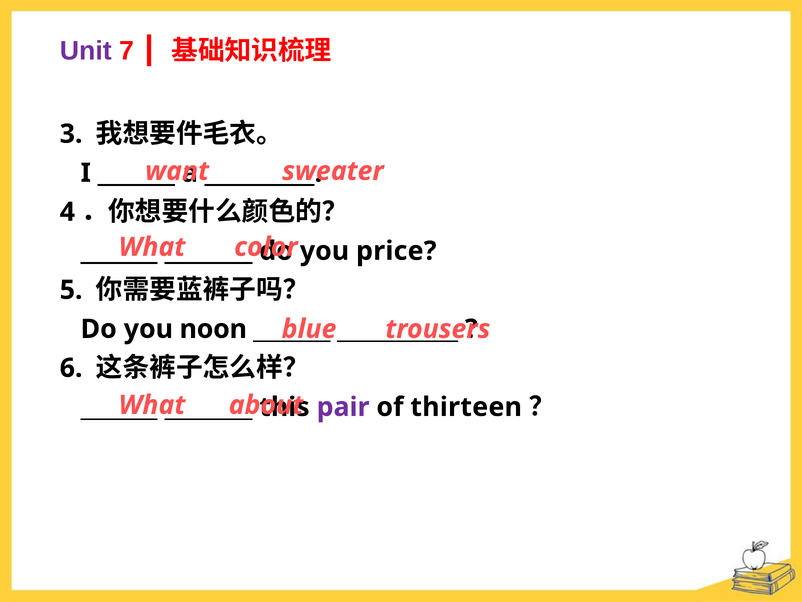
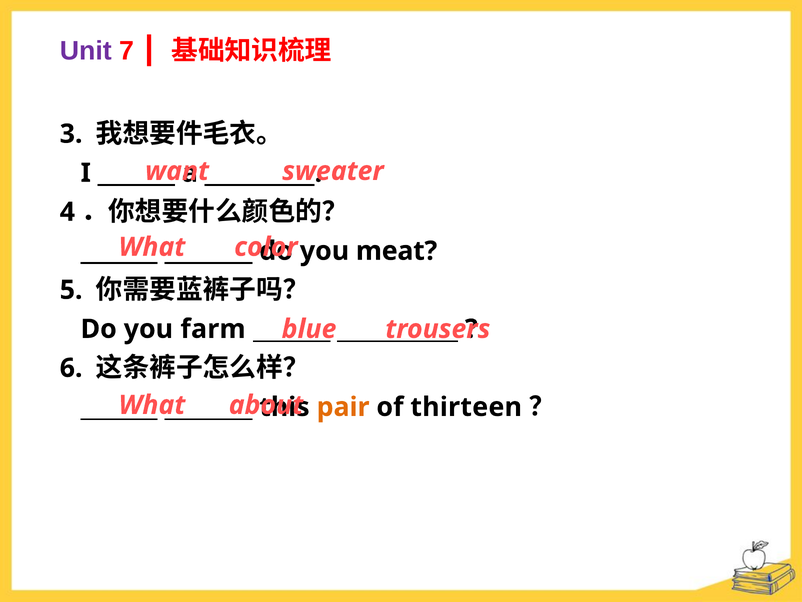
price: price -> meat (397, 251)
noon: noon -> farm (213, 329)
pair colour: purple -> orange (343, 407)
